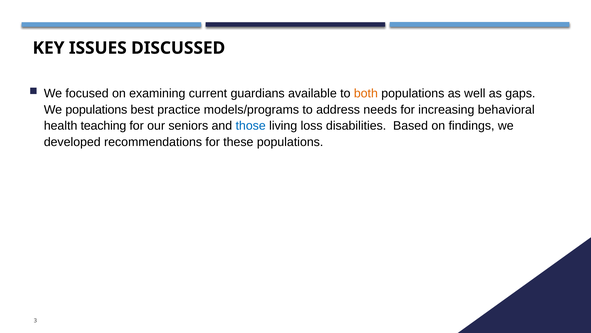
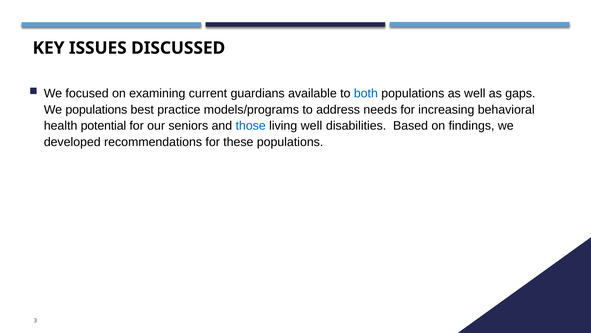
both colour: orange -> blue (366, 93)
teaching: teaching -> potential (103, 126)
living loss: loss -> well (312, 126)
